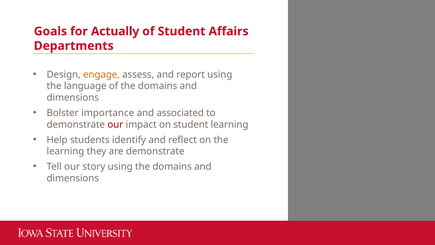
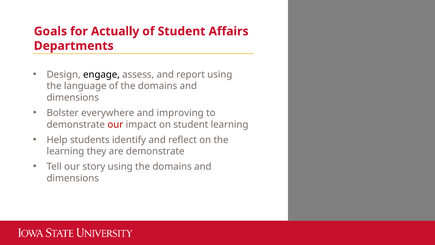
engage colour: orange -> black (101, 74)
importance: importance -> everywhere (108, 113)
associated: associated -> improving (180, 113)
